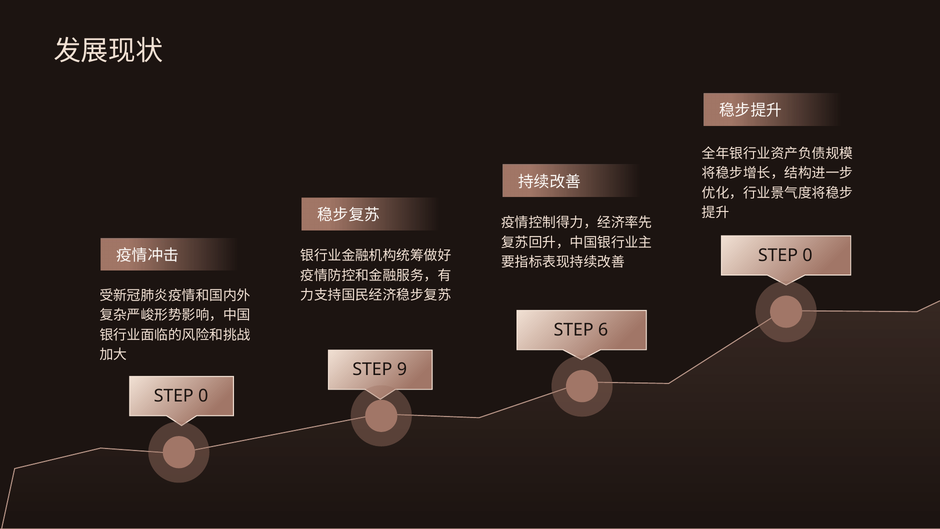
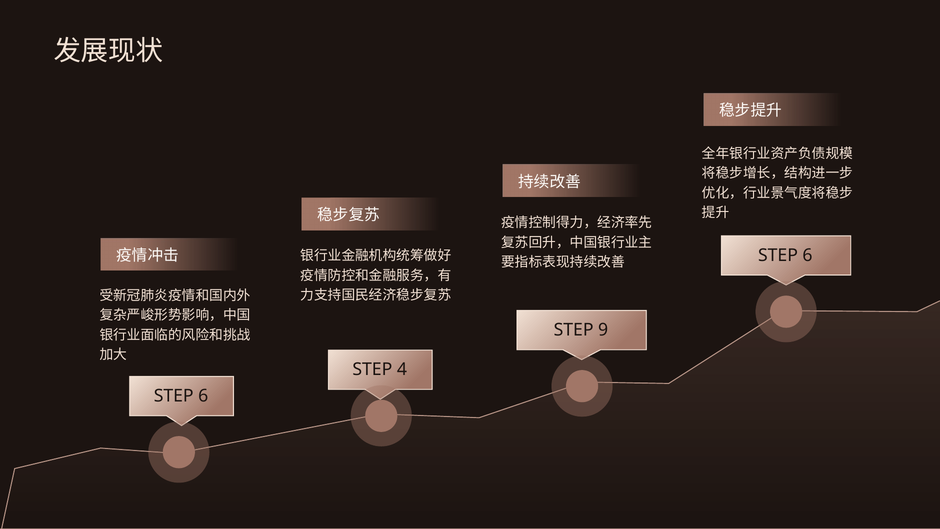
0: 0 -> 6 (808, 255)
6: 6 -> 9 (603, 330)
9: 9 -> 4 (402, 369)
0: 0 -> 6 (203, 396)
